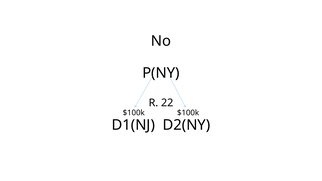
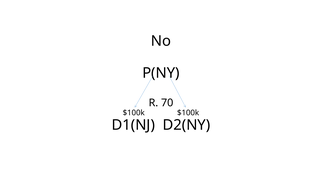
22: 22 -> 70 (167, 103)
